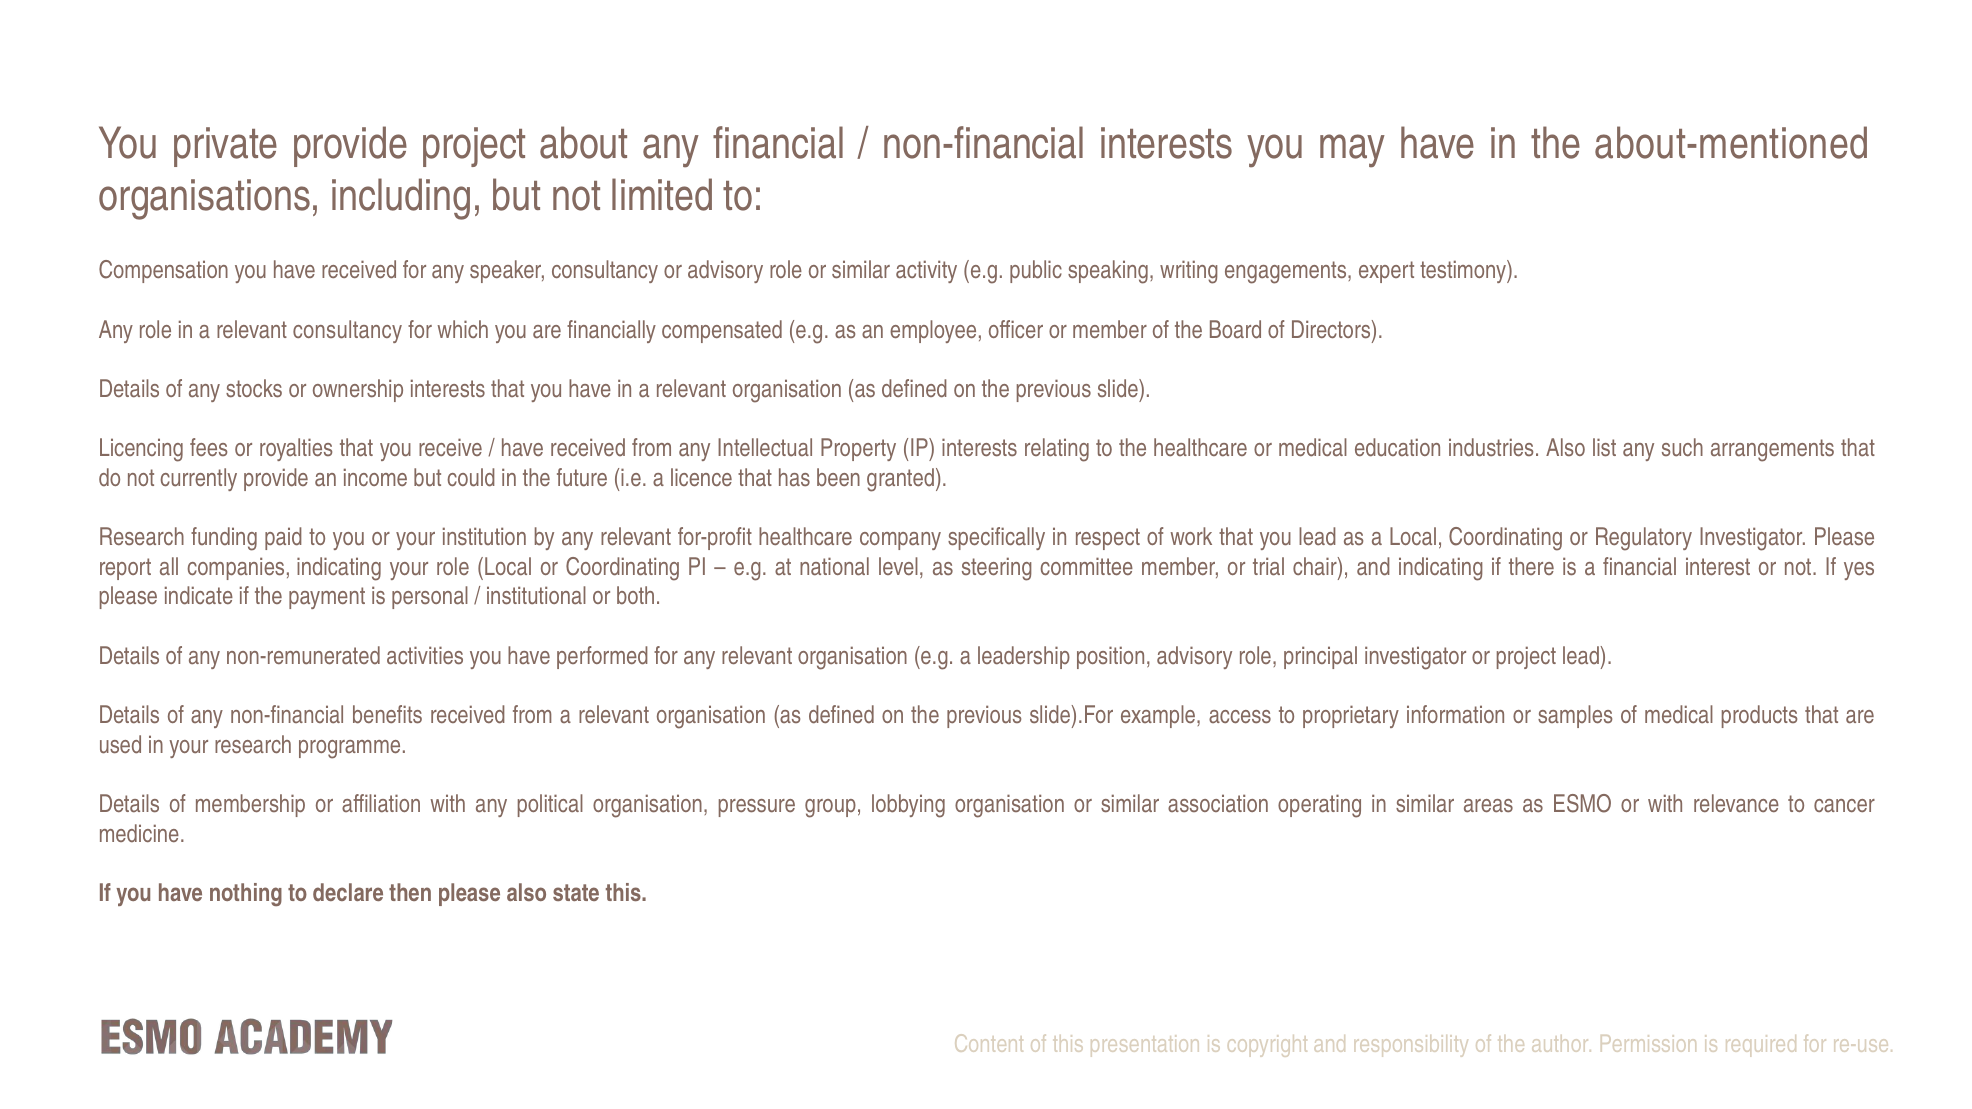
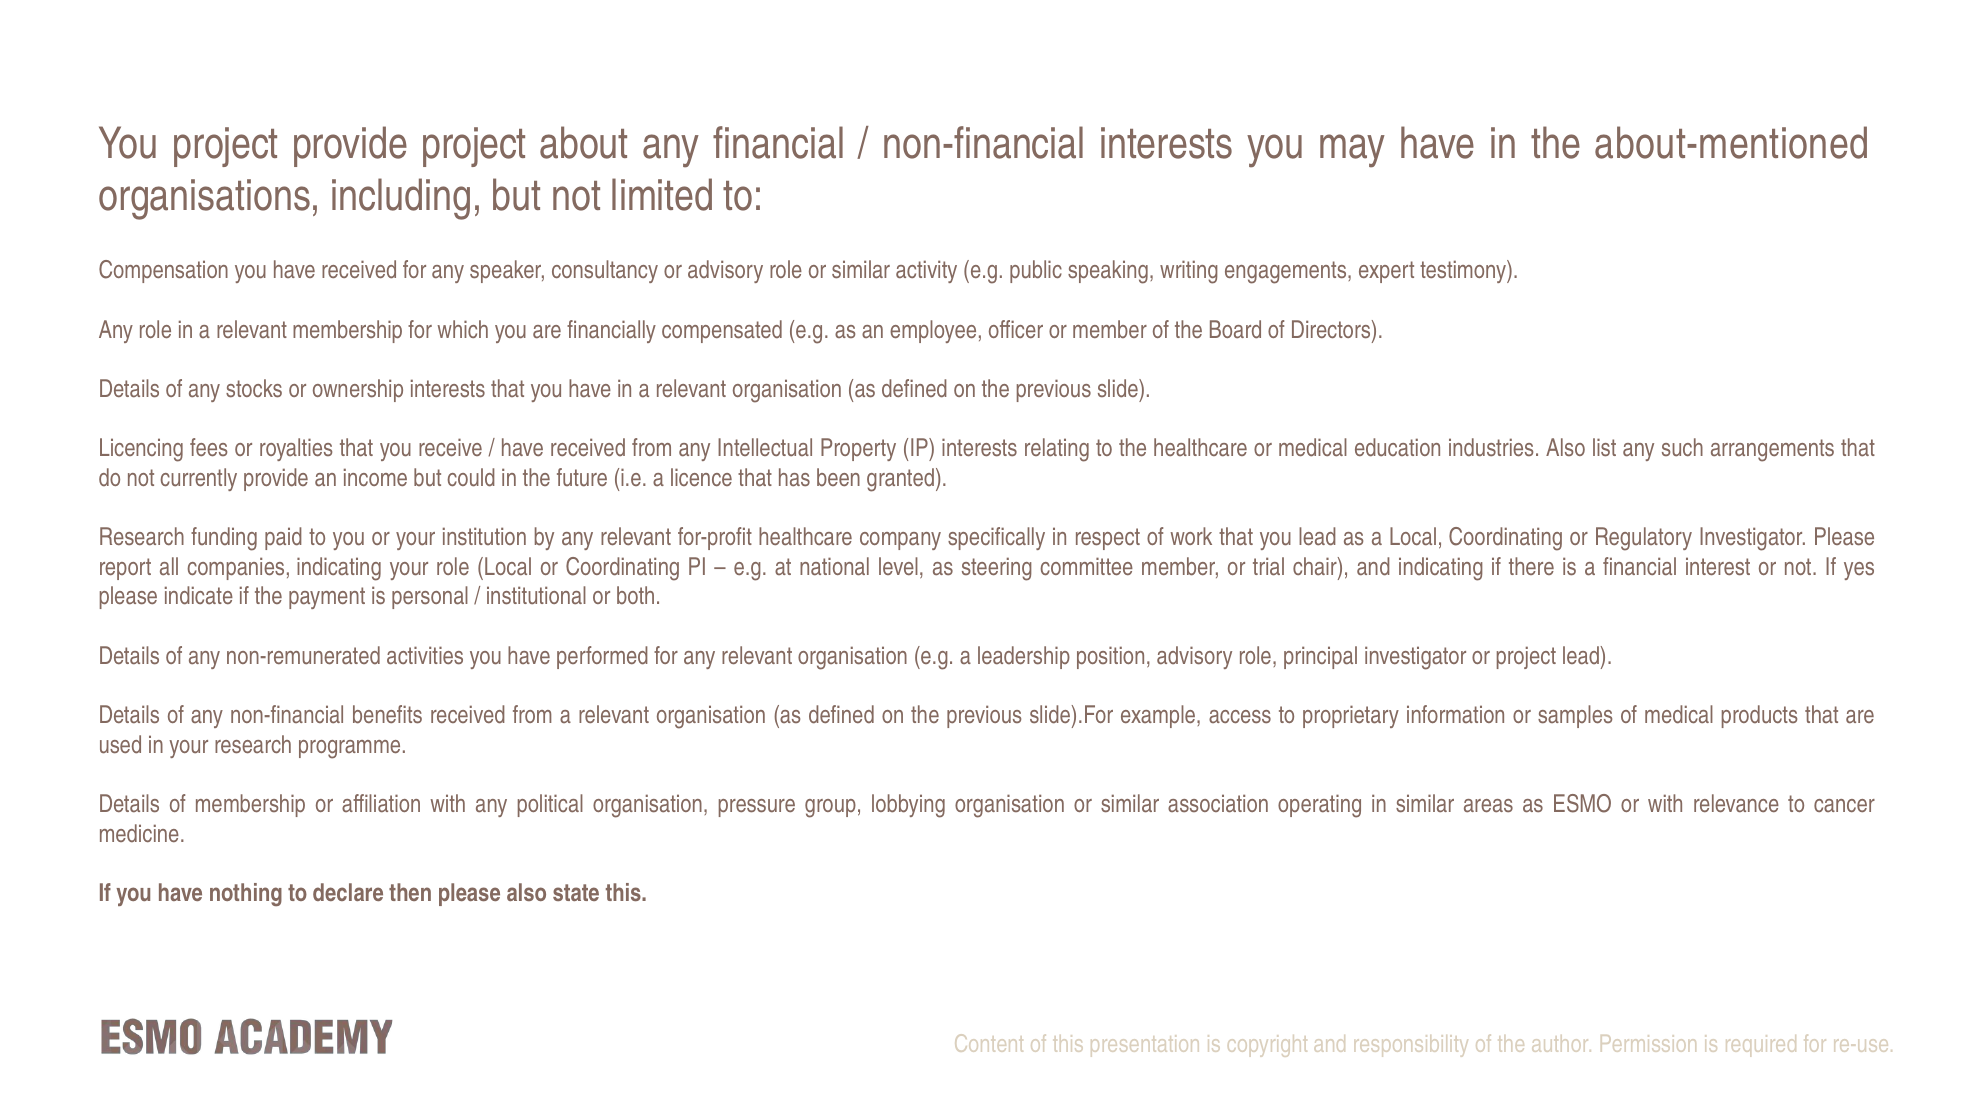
You private: private -> project (226, 144)
relevant consultancy: consultancy -> membership (348, 330)
